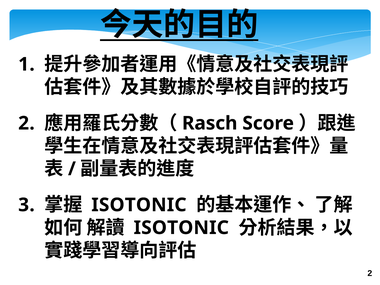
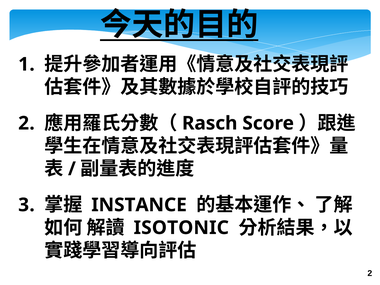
ISOTONIC: ISOTONIC -> INSTANCE (139, 205)
